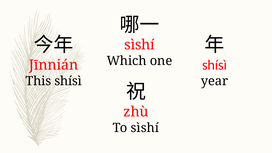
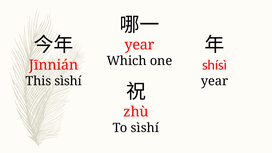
sìshí: sìshí -> year (139, 45)
This shísì: shísì -> sìshí (68, 81)
